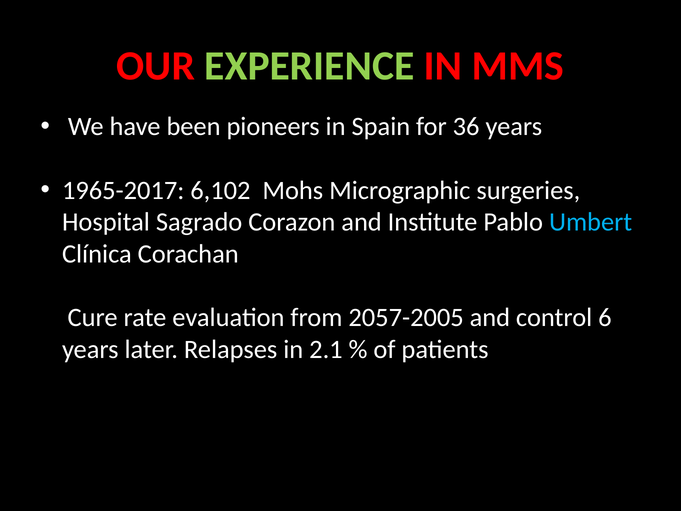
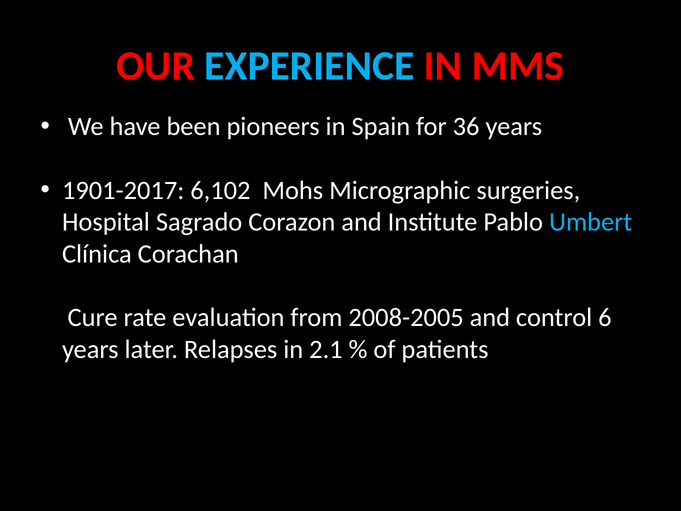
EXPERIENCE colour: light green -> light blue (309, 66)
1965-2017: 1965-2017 -> 1901-2017 (123, 190)
2057-2005: 2057-2005 -> 2008-2005 (406, 317)
